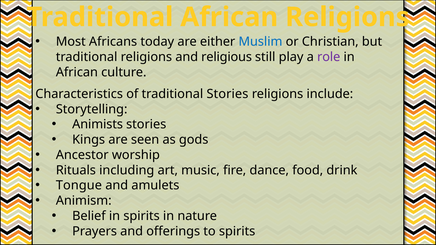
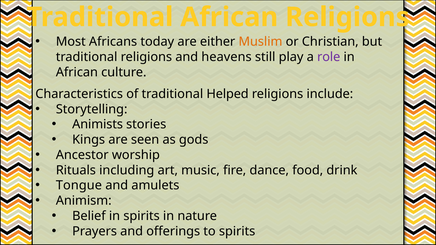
Muslim colour: blue -> orange (260, 42)
religious: religious -> heavens (227, 57)
traditional Stories: Stories -> Helped (228, 94)
